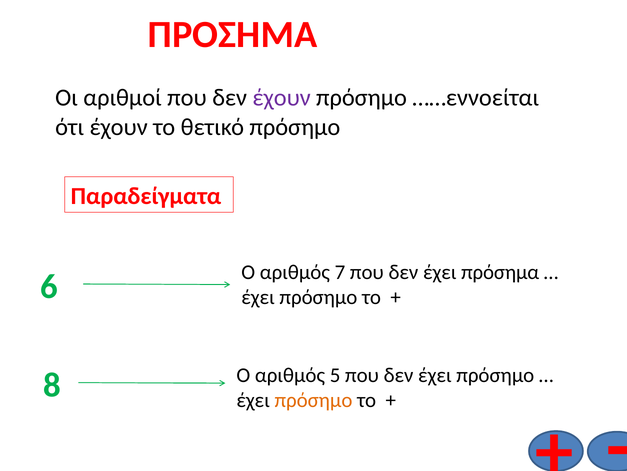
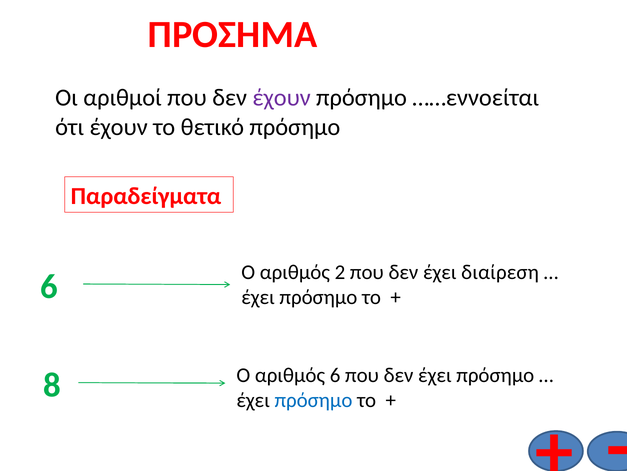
7: 7 -> 2 (340, 272)
πρόσημα: πρόσημα -> διαίρεση (500, 272)
αριθμός 5: 5 -> 6 (335, 375)
πρόσημο colour: orange -> blue (313, 400)
